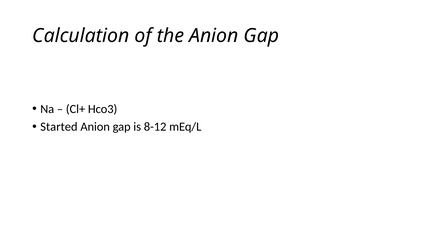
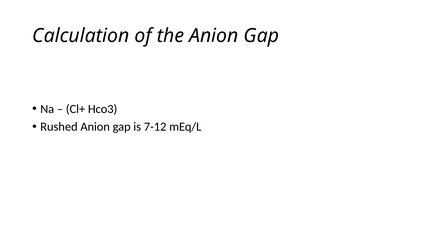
Started: Started -> Rushed (59, 127)
8-12: 8-12 -> 7-12 (155, 127)
